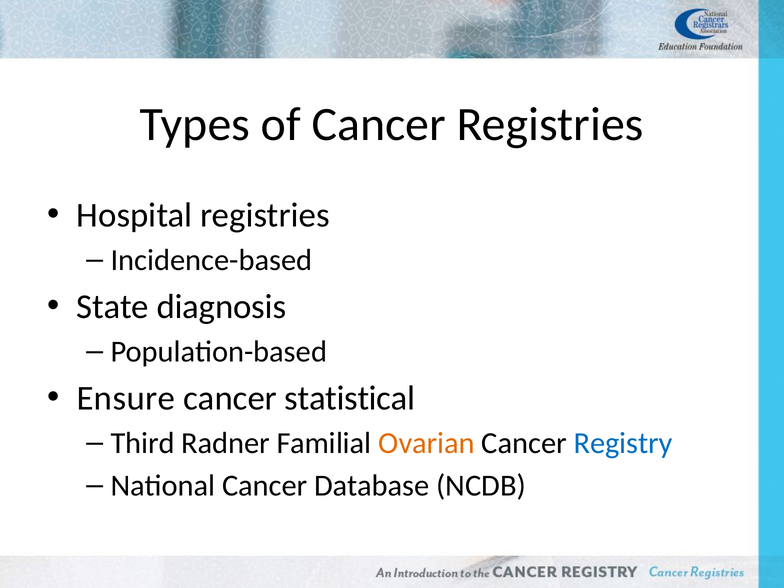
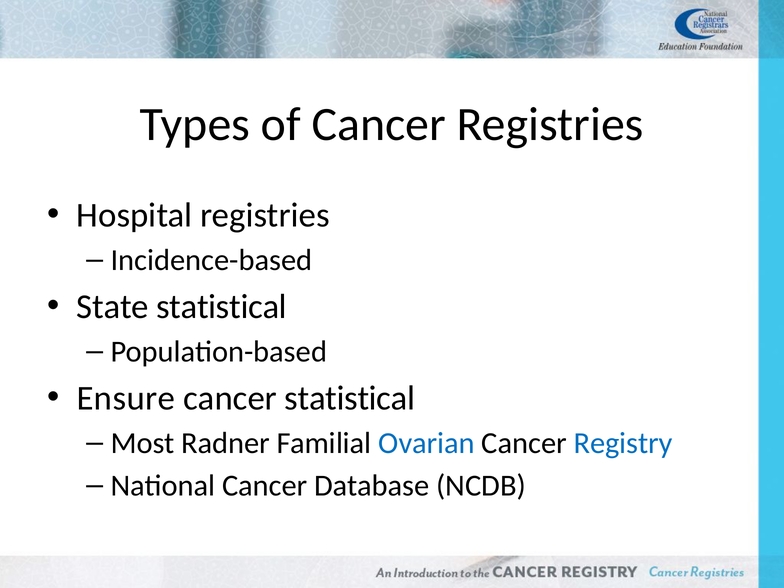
State diagnosis: diagnosis -> statistical (221, 307)
Third: Third -> Most (143, 443)
Ovarian colour: orange -> blue (427, 443)
